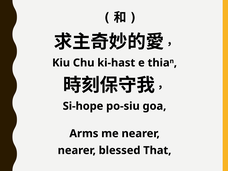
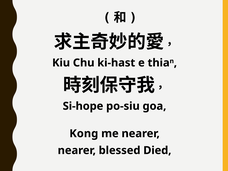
Arms: Arms -> Kong (84, 134)
That: That -> Died (157, 150)
